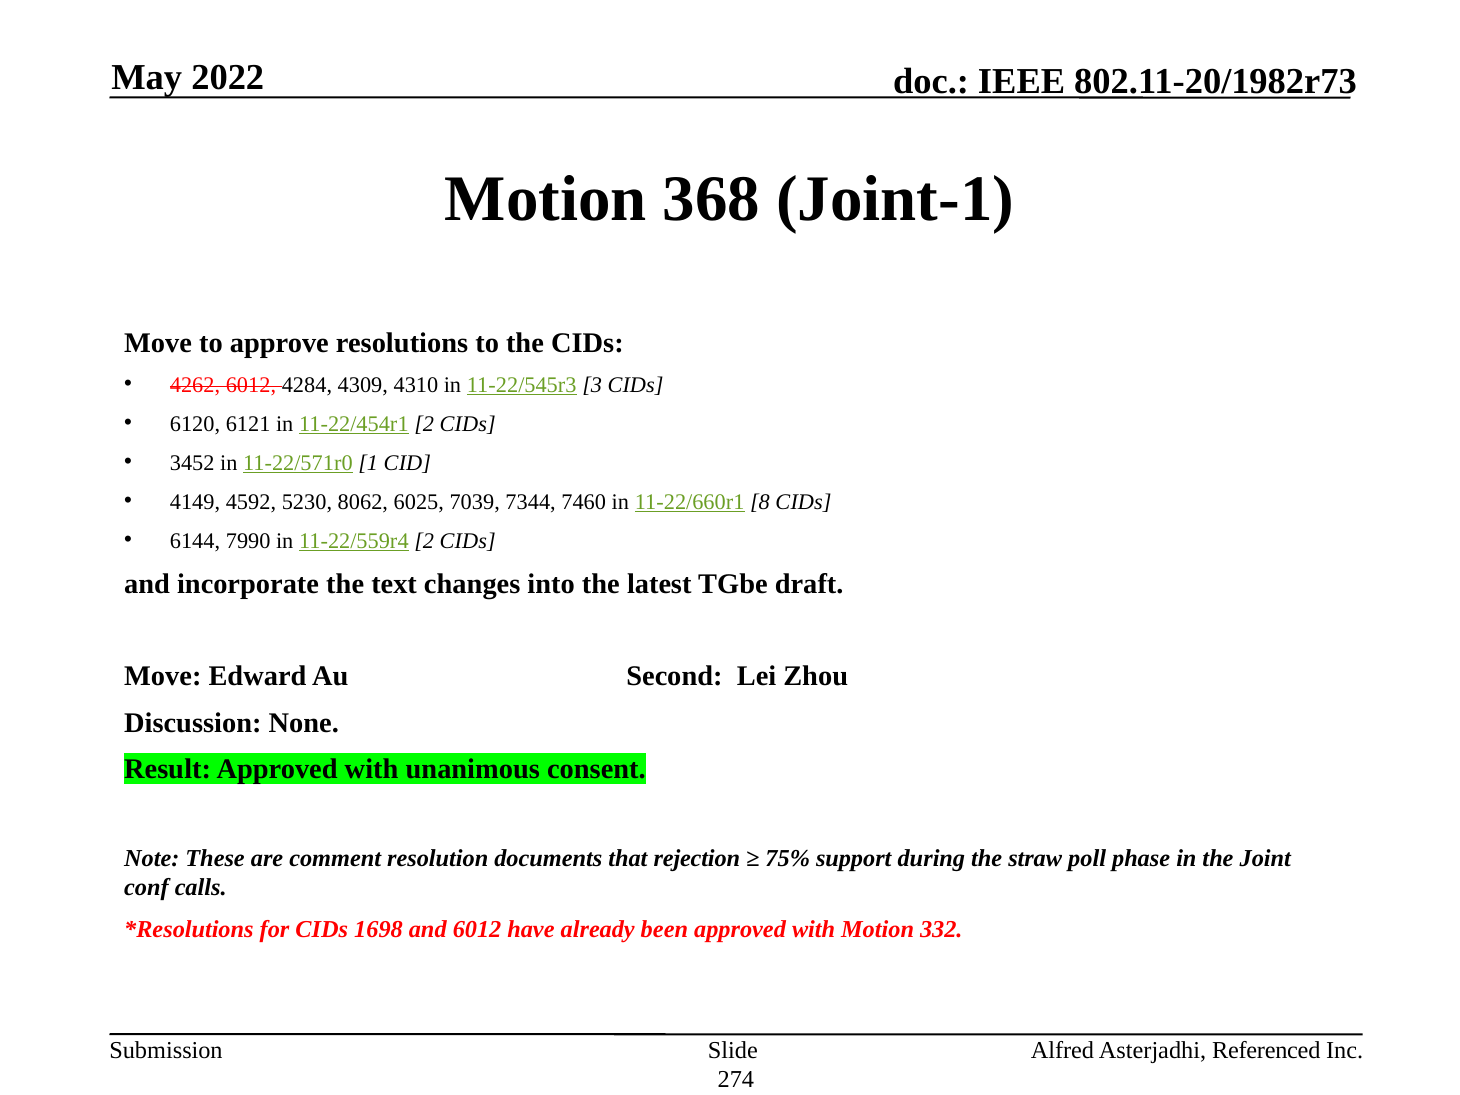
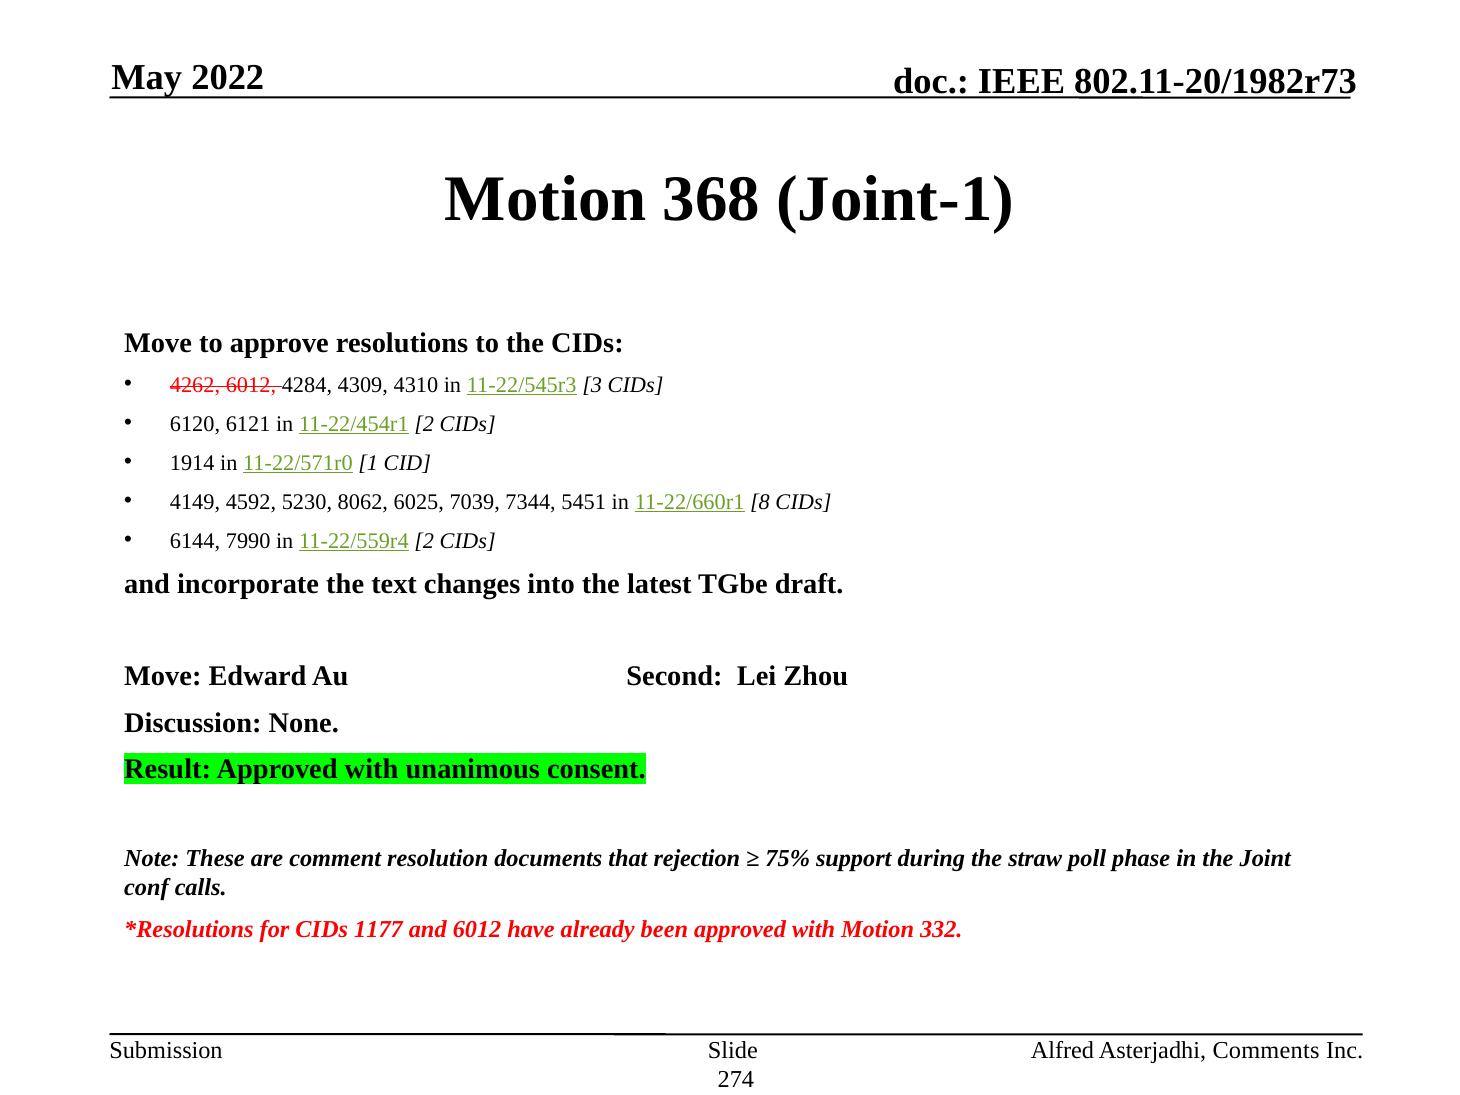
3452: 3452 -> 1914 (192, 463)
7460: 7460 -> 5451 (584, 502)
1698: 1698 -> 1177 (379, 929)
Referenced: Referenced -> Comments (1266, 1050)
